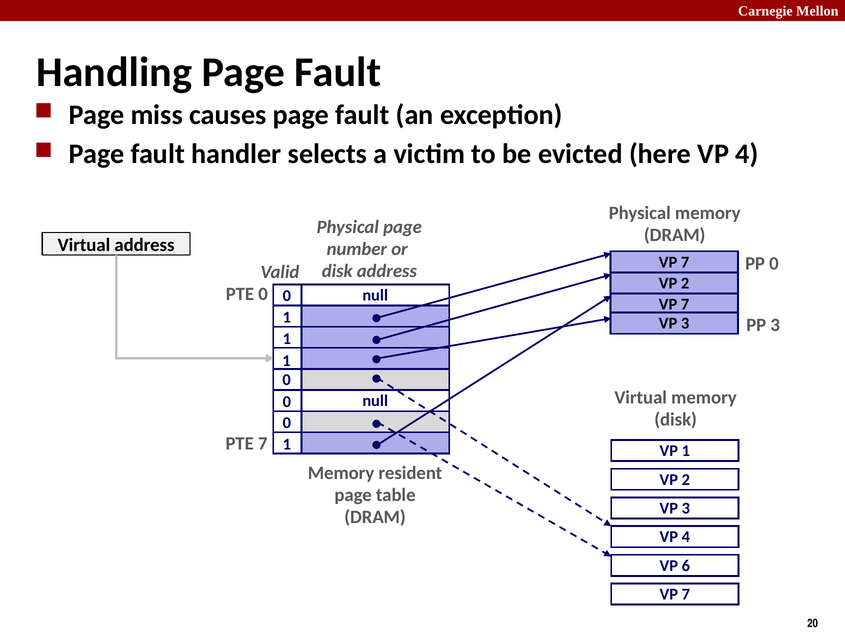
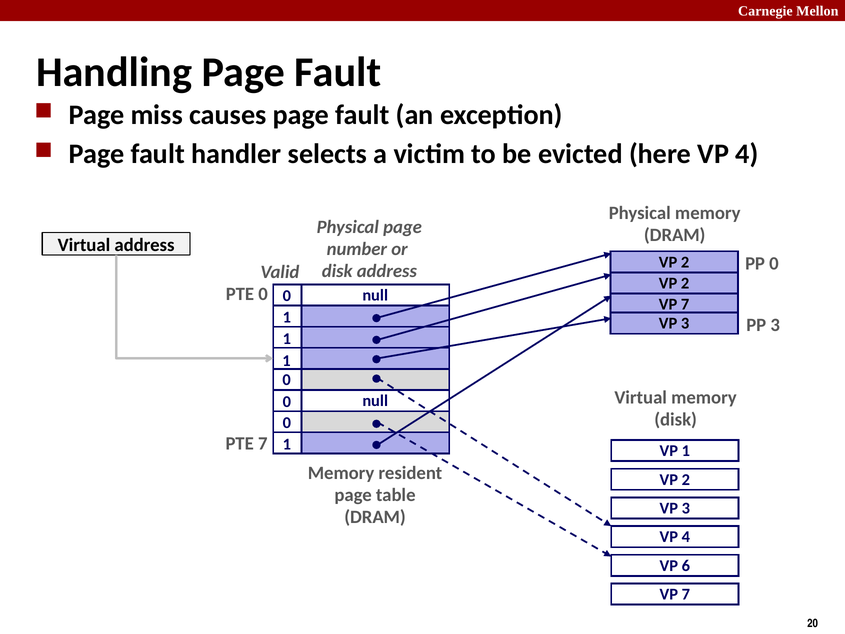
7: 7 -> 2 (685, 262)
